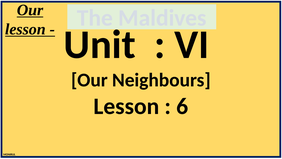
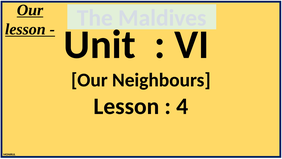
6: 6 -> 4 (182, 106)
